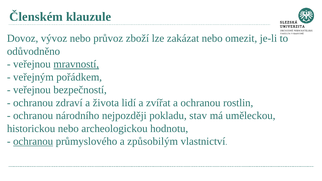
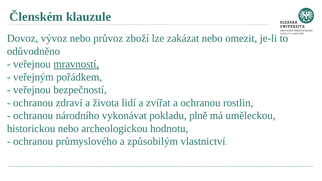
nejpozději: nejpozději -> vykonávat (124, 116)
stav: stav -> plně (198, 116)
ochranou underline: present -> none (33, 142)
